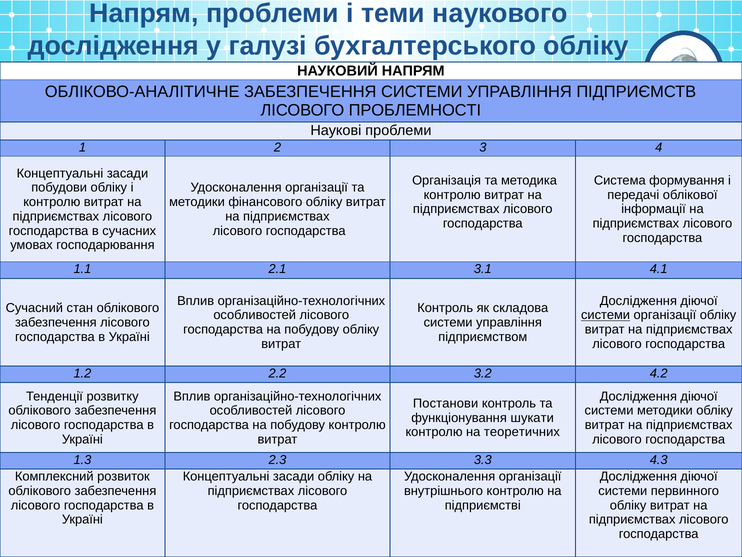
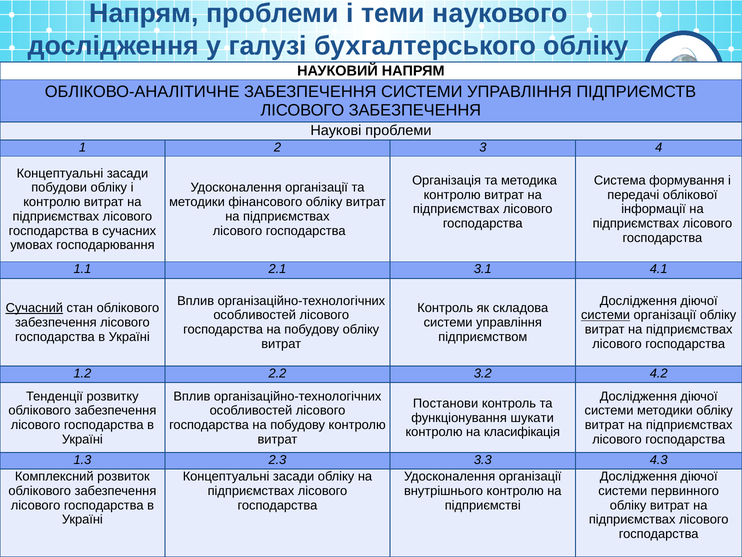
ЛІСОВОГО ПРОБЛЕМНОСТІ: ПРОБЛЕМНОСТІ -> ЗАБЕЗПЕЧЕННЯ (415, 110)
Сучасний underline: none -> present (34, 308)
теоретичних: теоретичних -> класифікація (522, 432)
